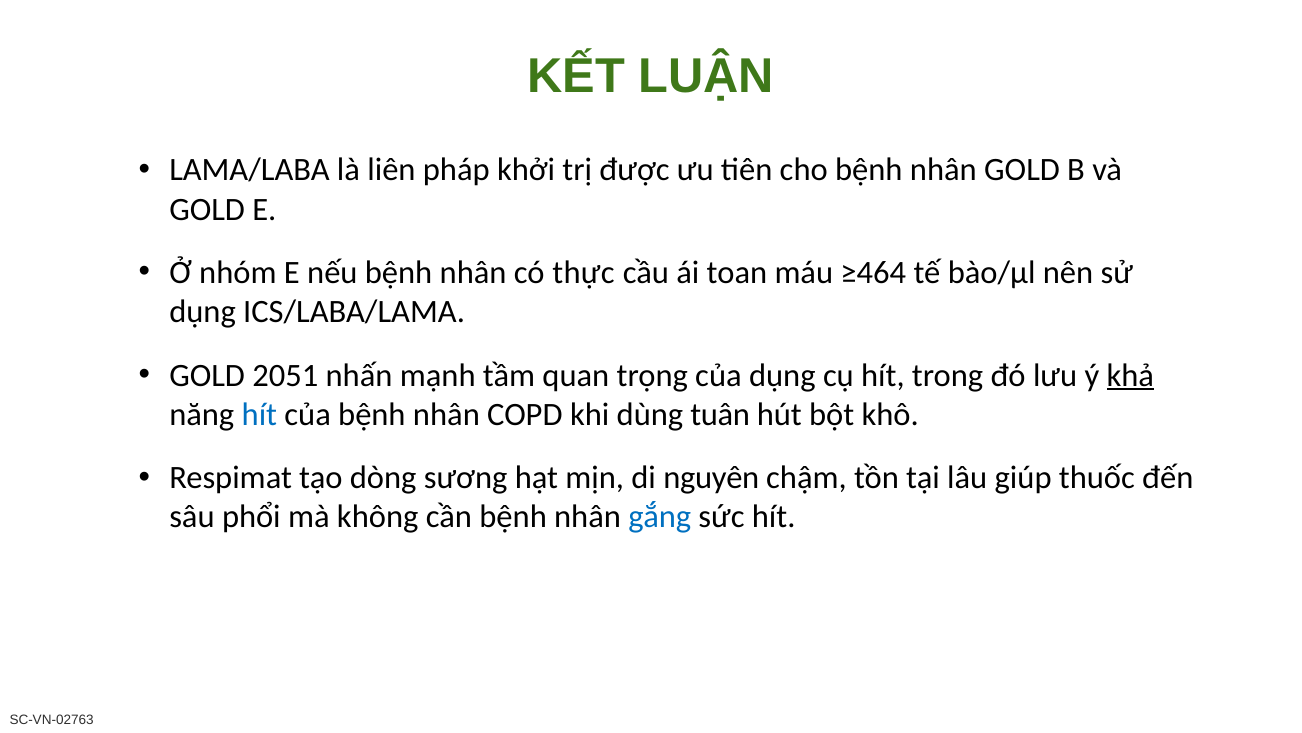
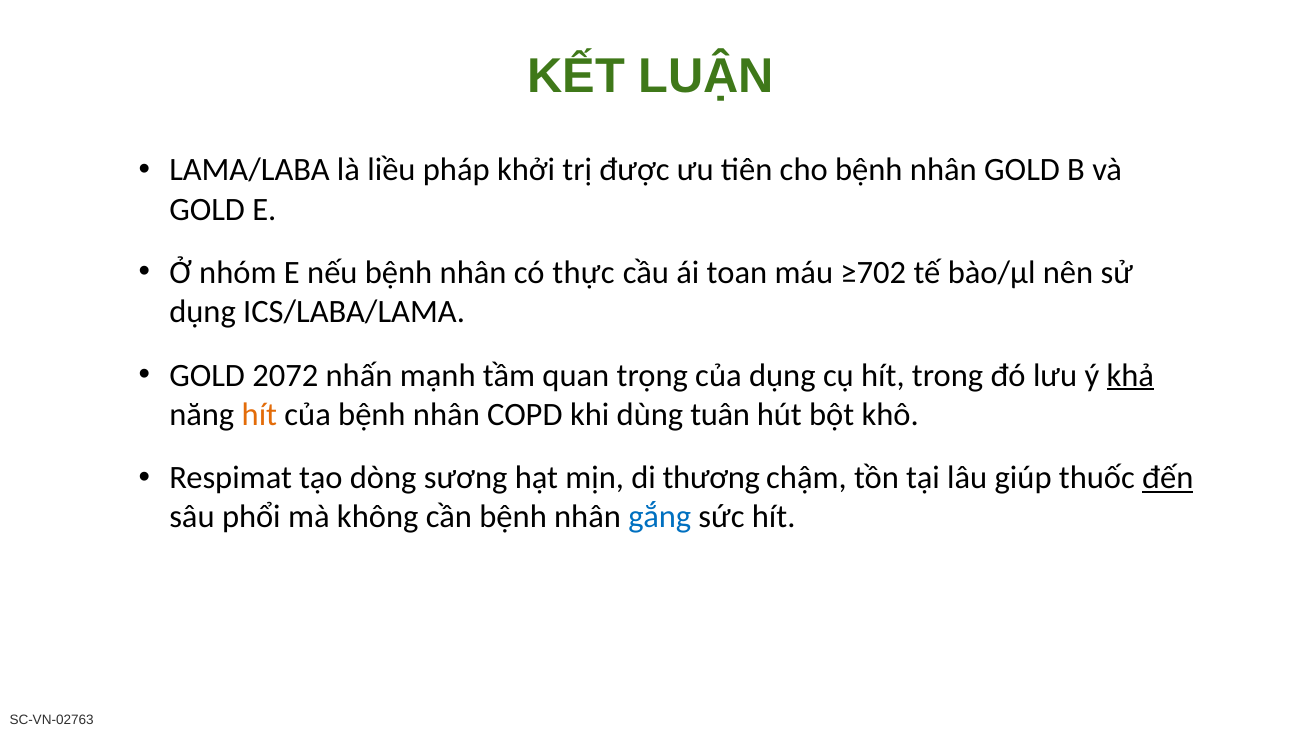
liên: liên -> liều (391, 170)
≥464: ≥464 -> ≥702 (873, 273)
2051: 2051 -> 2072 (285, 375)
hít colour: blue -> orange (259, 414)
nguyên: nguyên -> thương (711, 478)
đến underline: none -> present (1168, 478)
